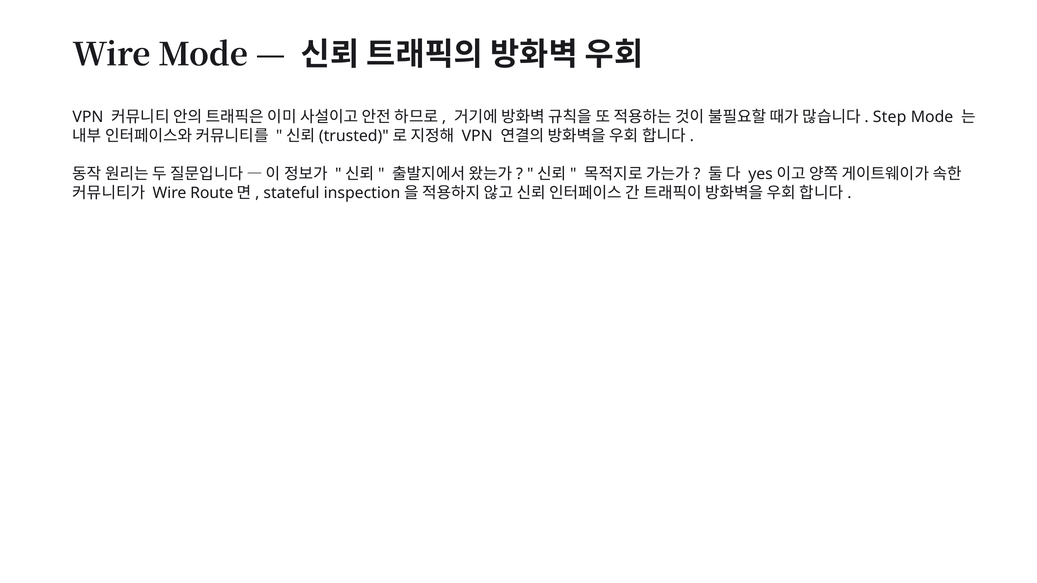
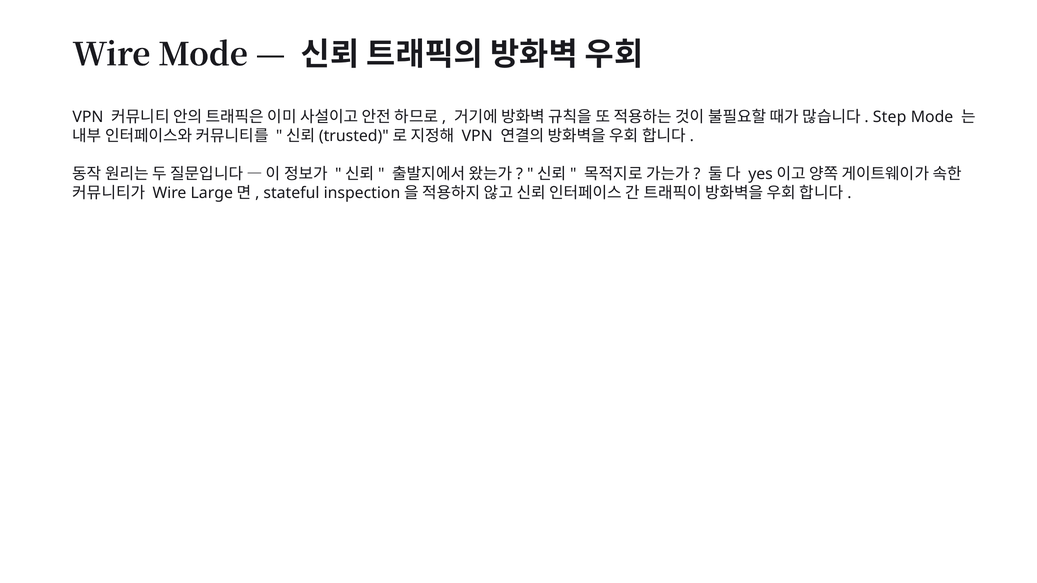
Route: Route -> Large (212, 193)
